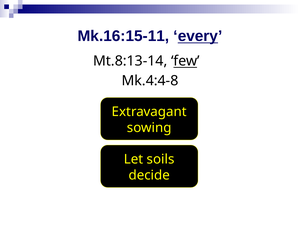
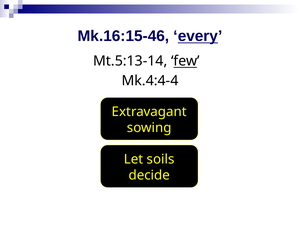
Mk.16:15-11: Mk.16:15-11 -> Mk.16:15-46 (123, 36)
Mt.8:13-14: Mt.8:13-14 -> Mt.5:13-14 (130, 61)
Mk.4:4-8: Mk.4:4-8 -> Mk.4:4-4 (150, 81)
